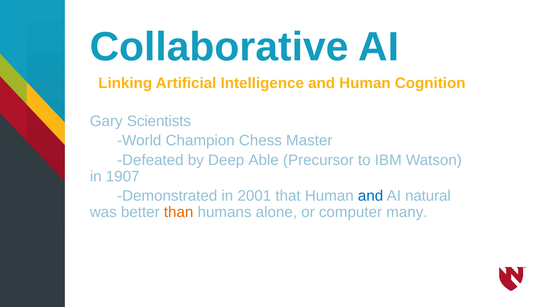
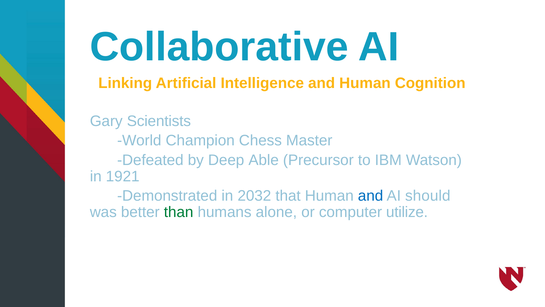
1907: 1907 -> 1921 (123, 176)
2001: 2001 -> 2032 (254, 196)
natural: natural -> should (428, 196)
than colour: orange -> green (179, 212)
many: many -> utilize (407, 212)
